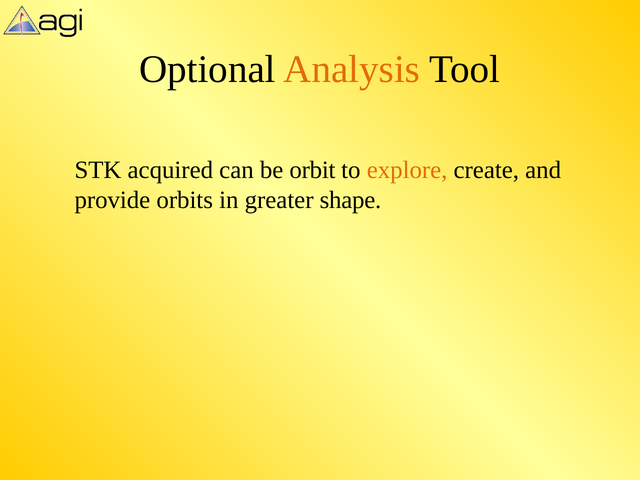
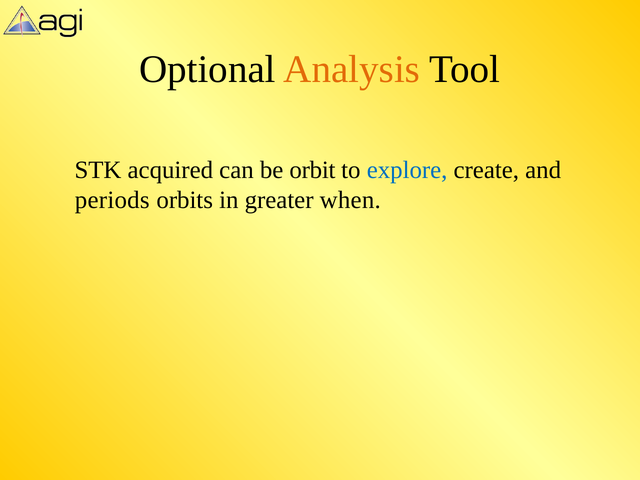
explore colour: orange -> blue (407, 170)
provide: provide -> periods (112, 200)
shape: shape -> when (350, 200)
